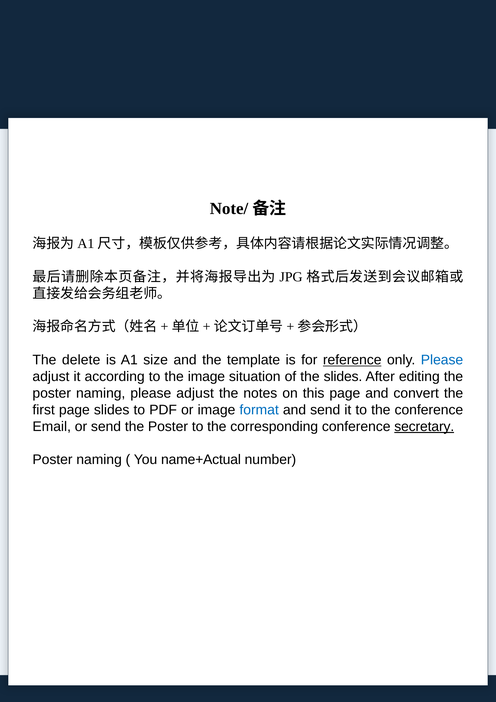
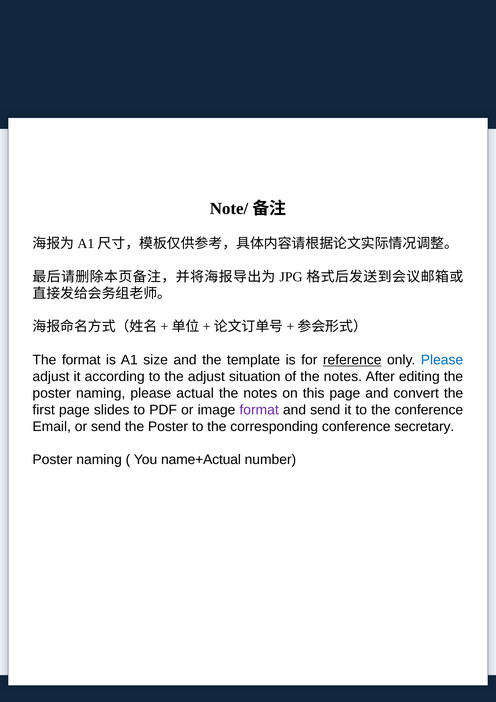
The delete: delete -> format (81, 360)
the image: image -> adjust (206, 377)
of the slides: slides -> notes (343, 377)
adjust: adjust -> actual (195, 393)
format colour: blue -> purple (259, 410)
secretary underline: present -> none (424, 427)
